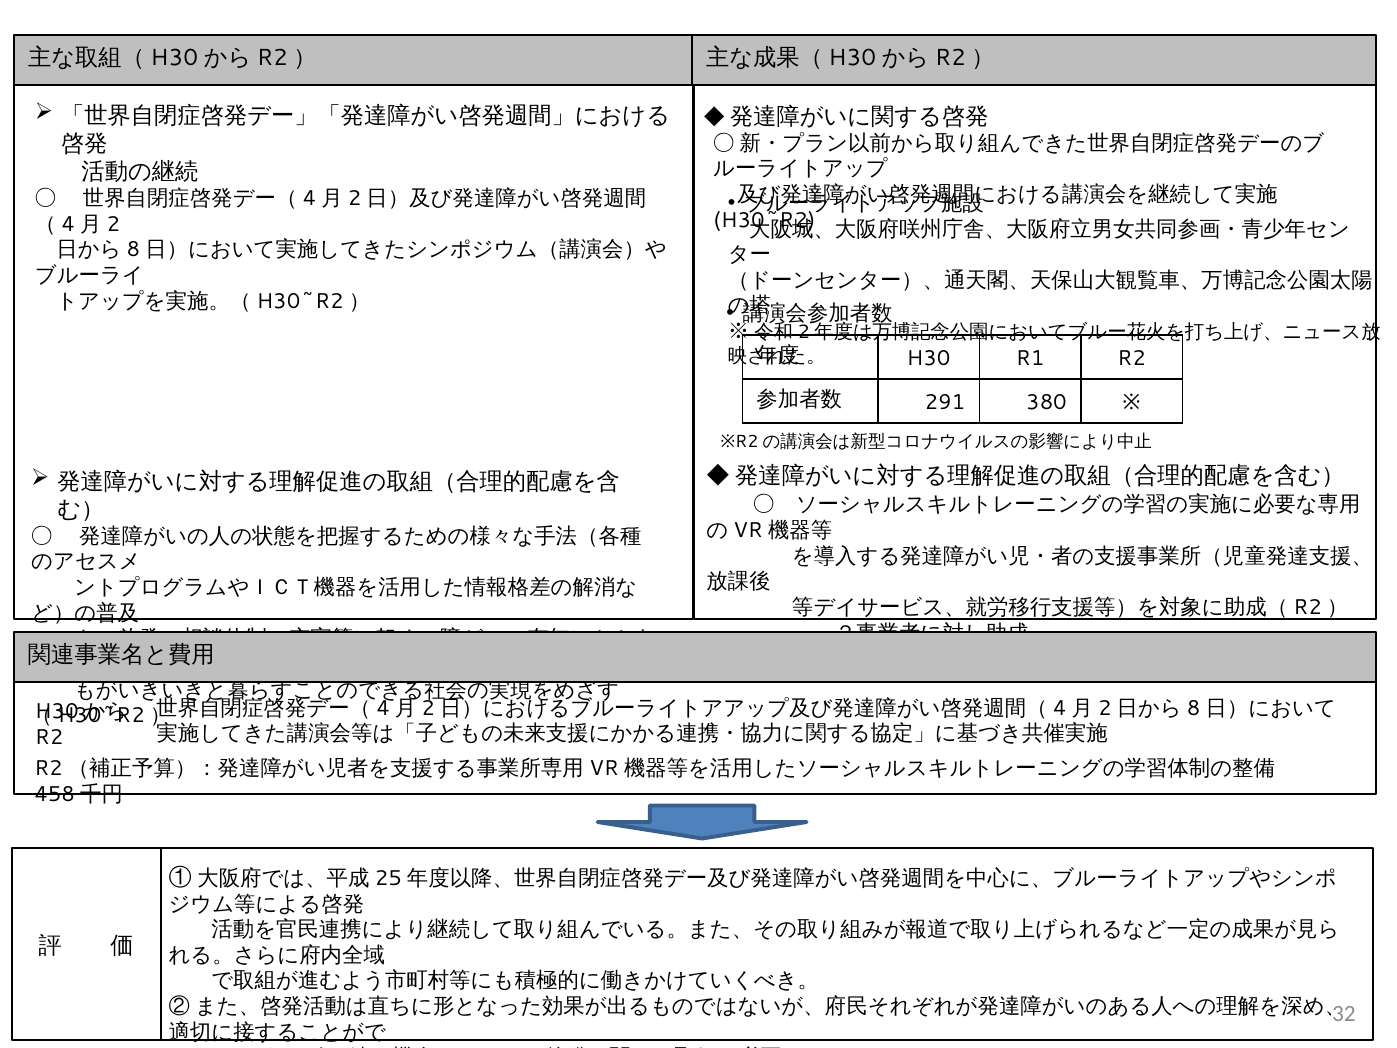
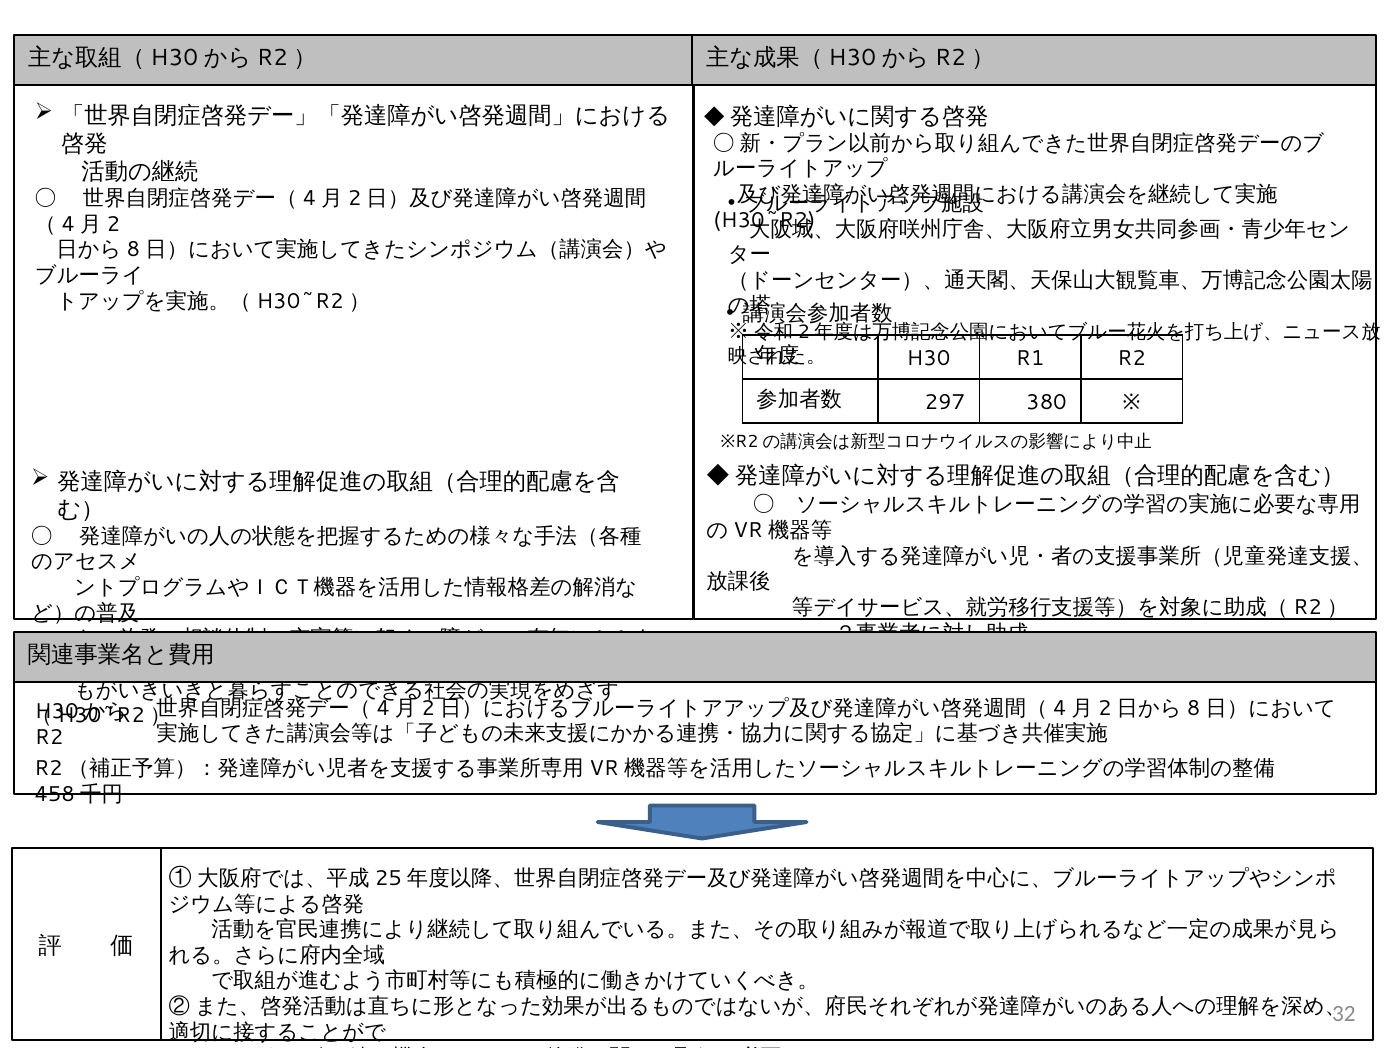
291: 291 -> 297 (945, 402)
